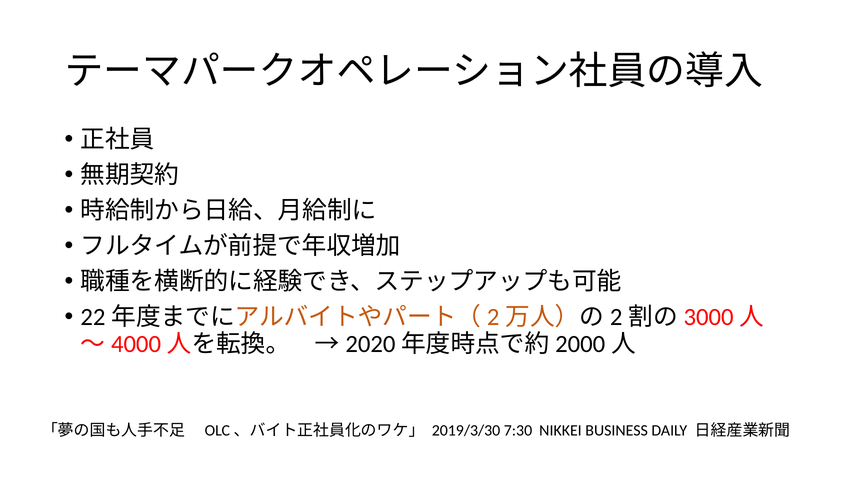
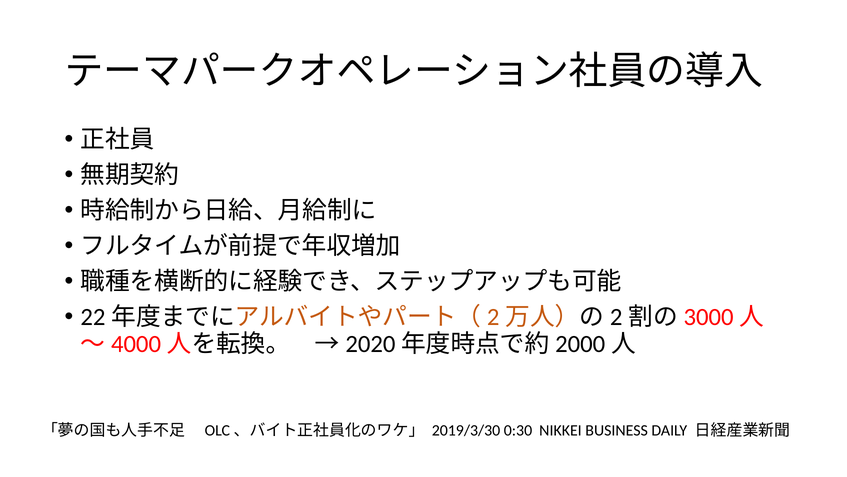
7:30: 7:30 -> 0:30 (518, 430)
